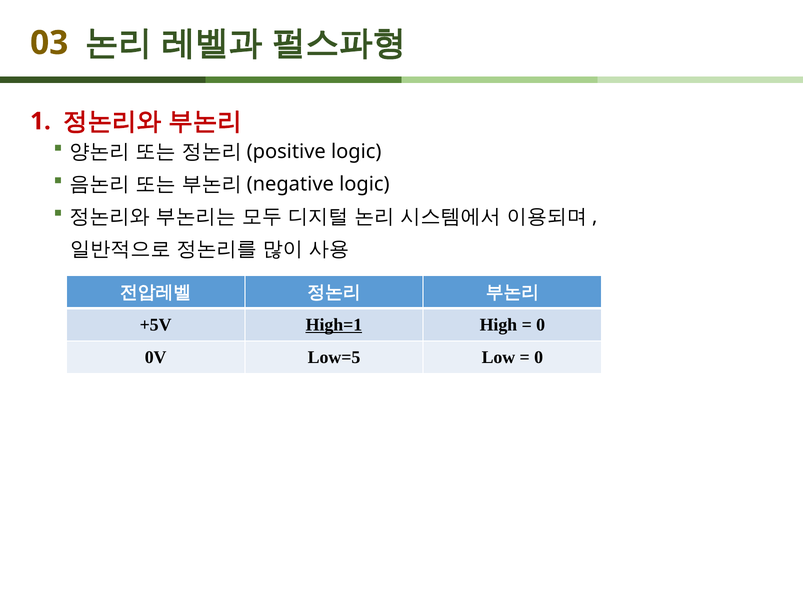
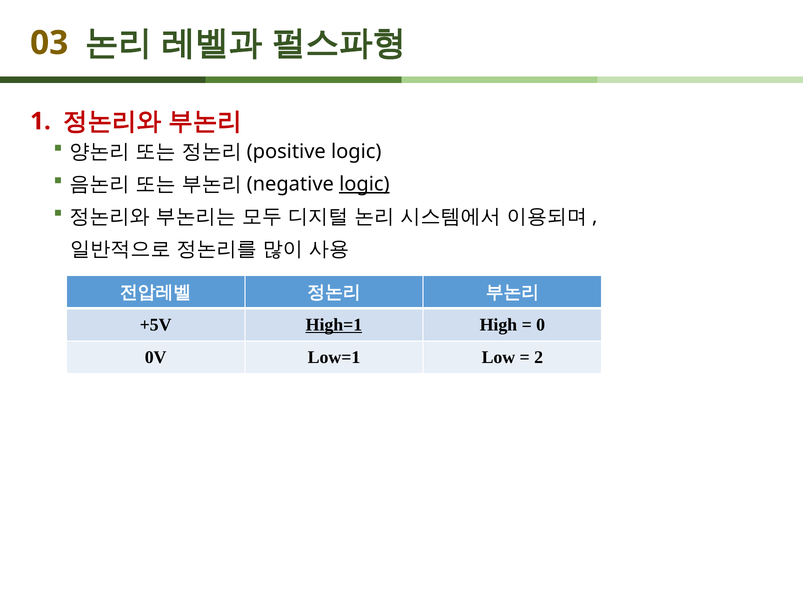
logic underline: none -> present (364, 184)
Low=5: Low=5 -> Low=1 (334, 357)
0: 0 -> 2 (539, 357)
